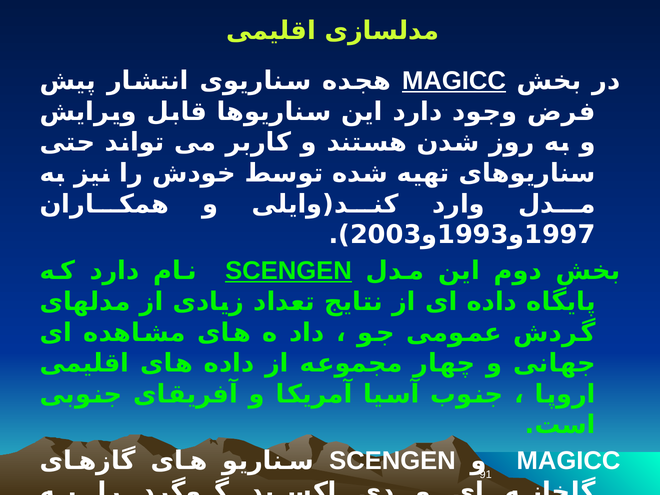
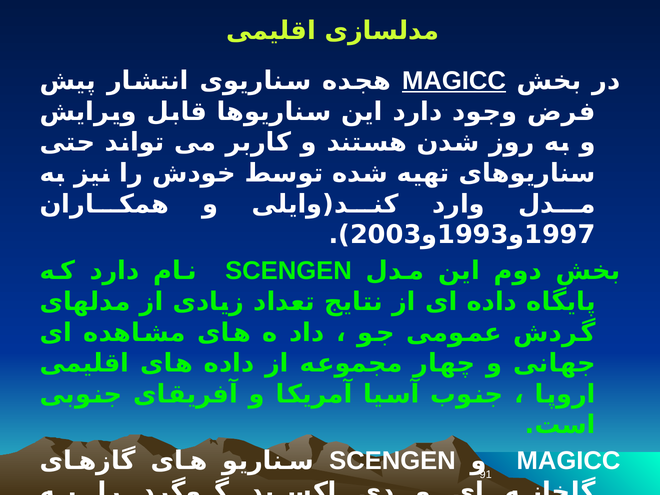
SCENGEN underline: present -> none (288, 271)
